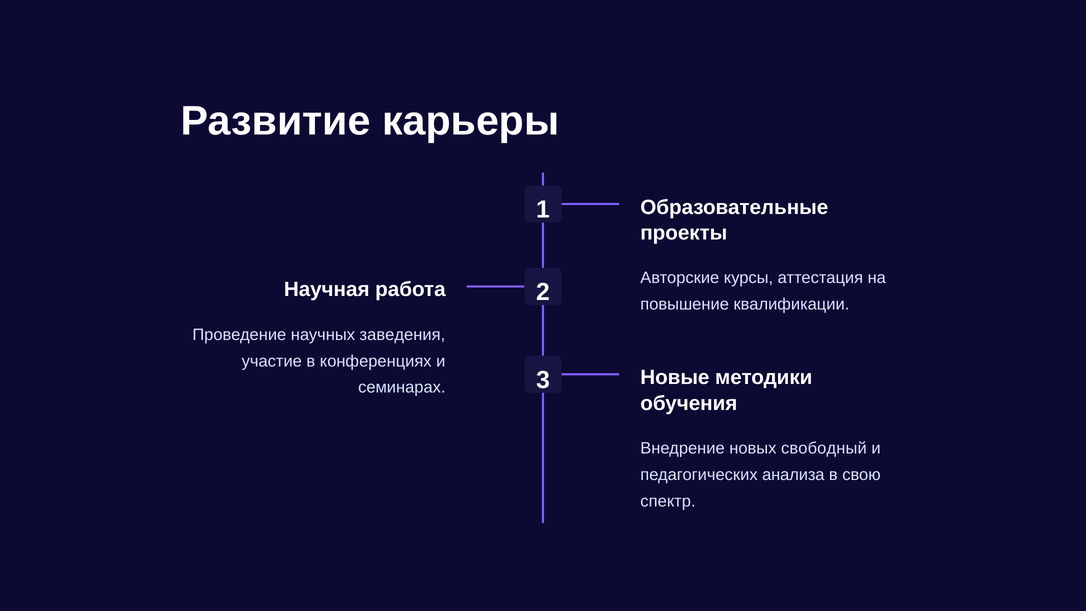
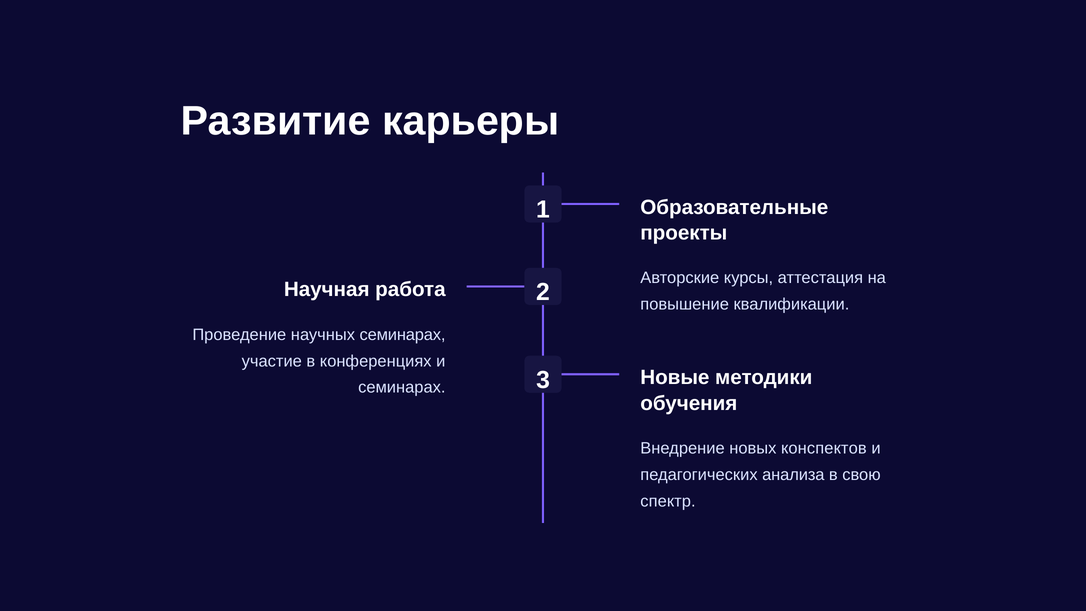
научных заведения: заведения -> семинарах (403, 335)
свободный: свободный -> конспектов (824, 448)
